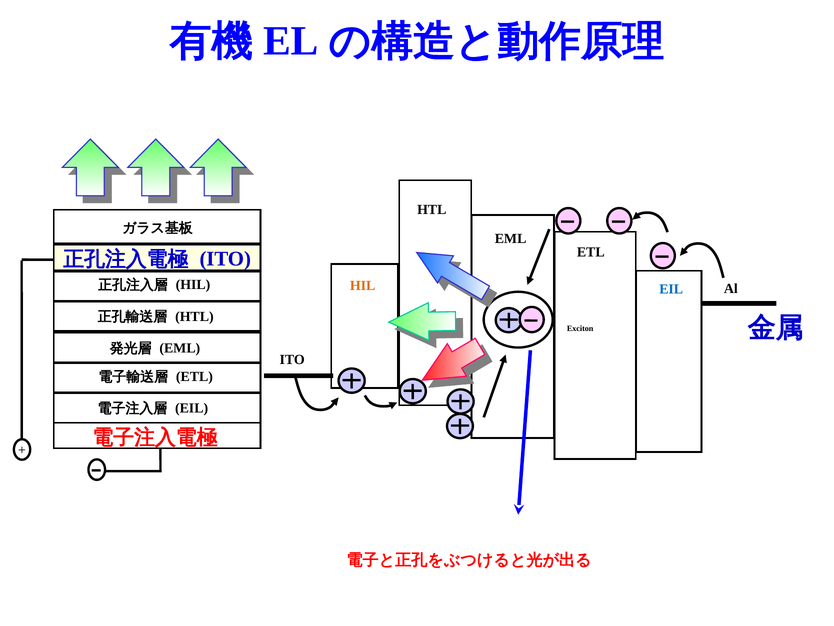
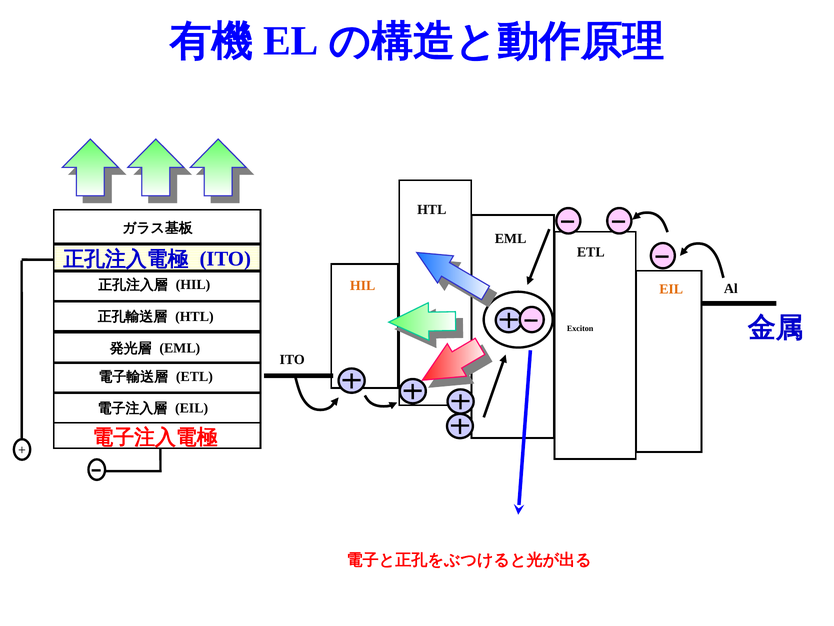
EIL colour: blue -> orange (671, 289)
